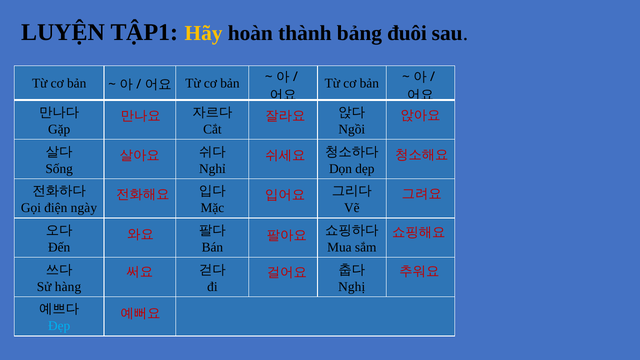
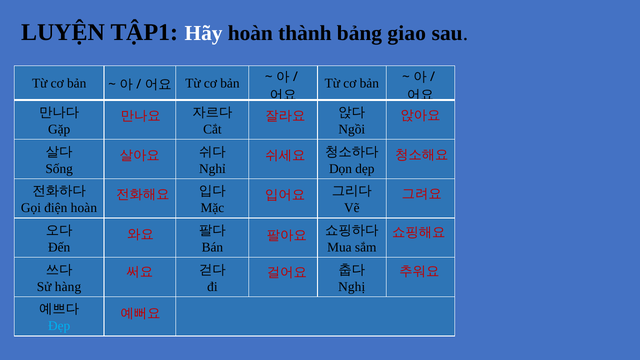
Hãy colour: yellow -> white (204, 33)
đuôi: đuôi -> giao (407, 33)
điện ngày: ngày -> hoàn (84, 208)
